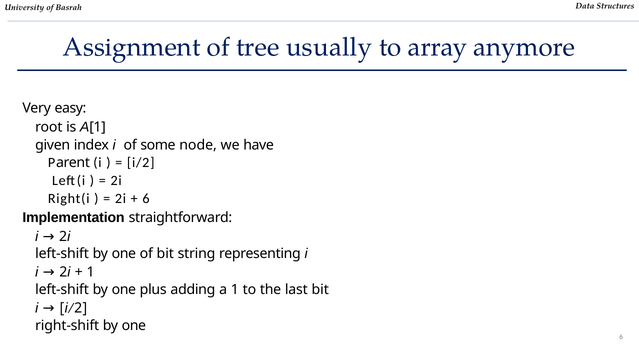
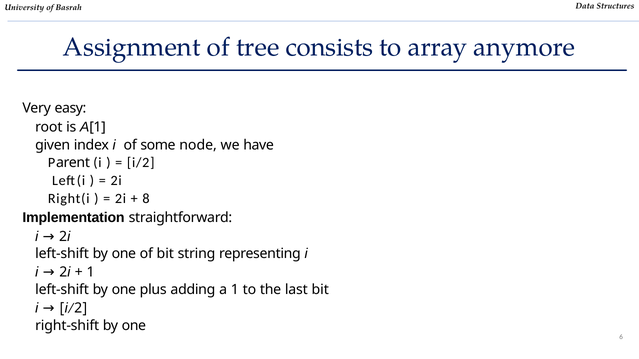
usually: usually -> consists (329, 47)
6: 6 -> 8 (146, 199)
